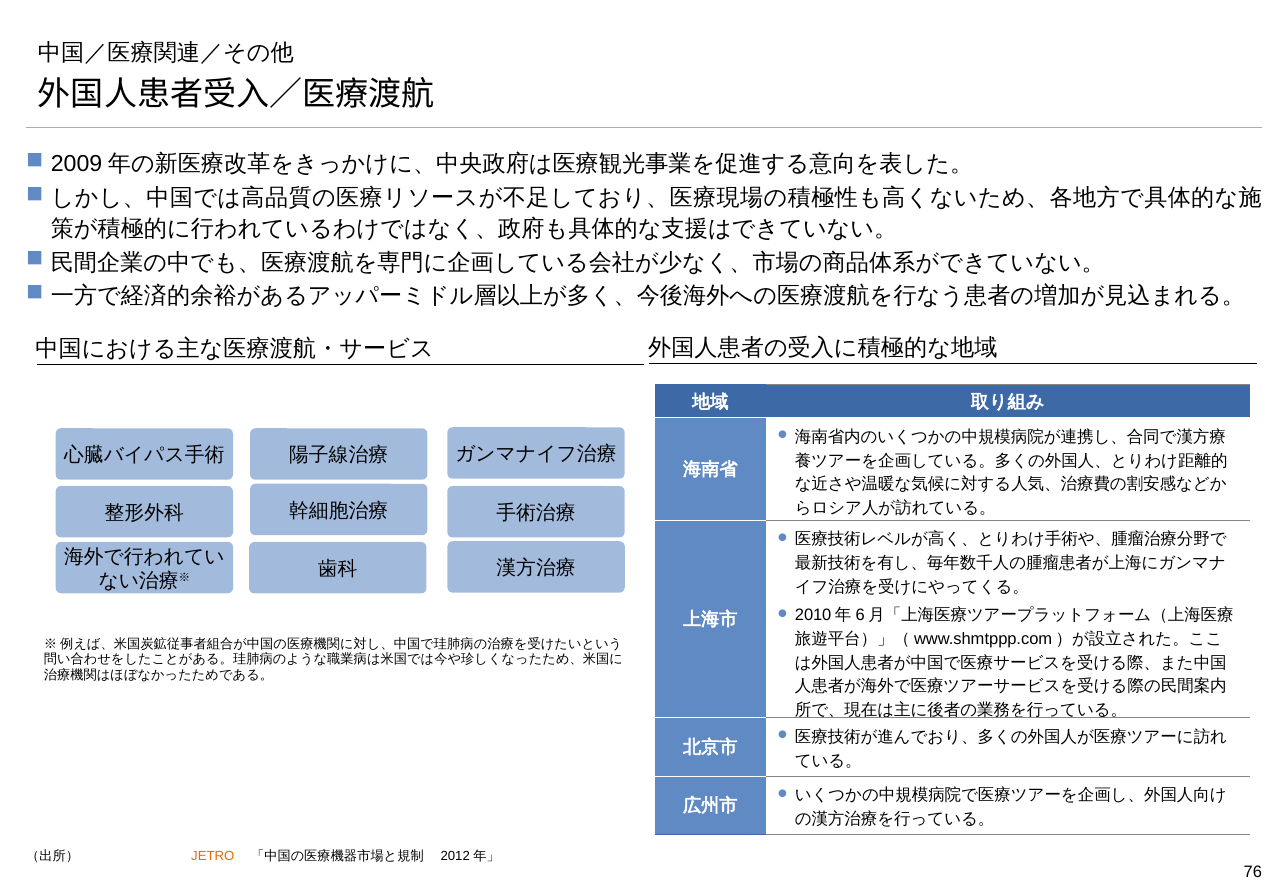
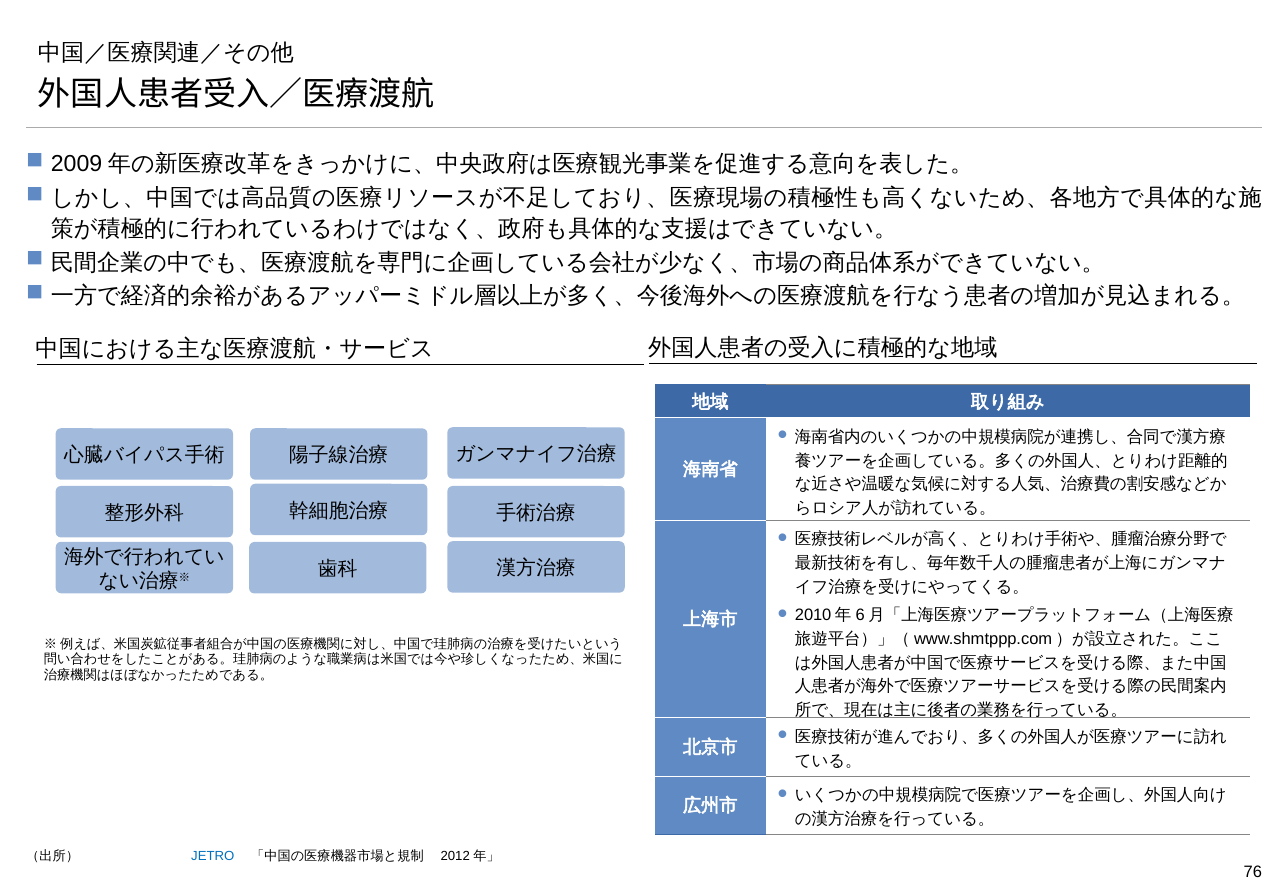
JETRO colour: orange -> blue (213, 857)
